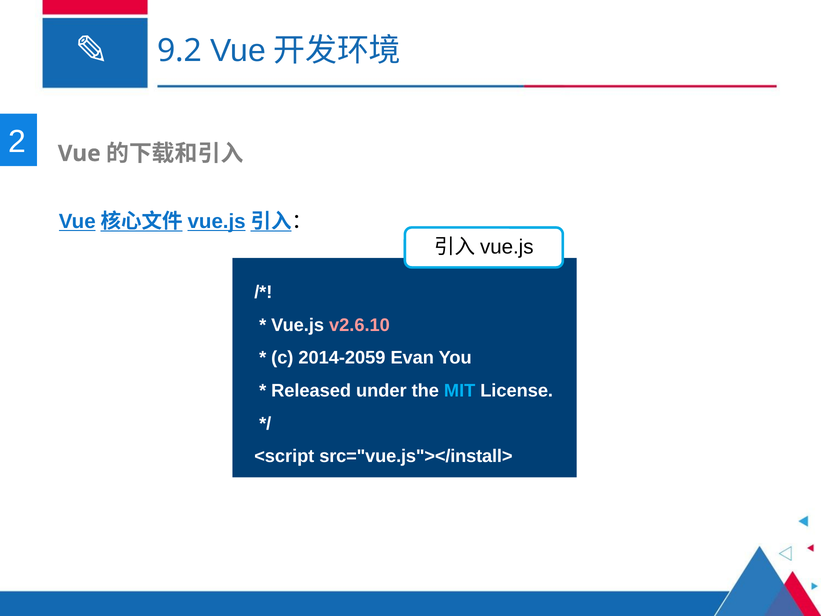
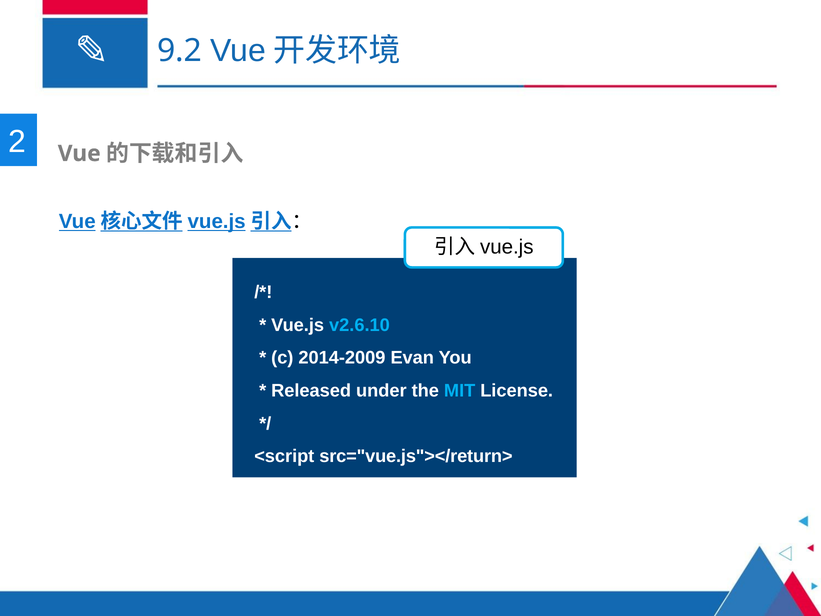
v2.6.10 colour: pink -> light blue (359, 325)
2014-2059: 2014-2059 -> 2014-2009 (342, 358)
src="vue.js"></install>: src="vue.js"></install> -> src="vue.js"></return> (416, 456)
